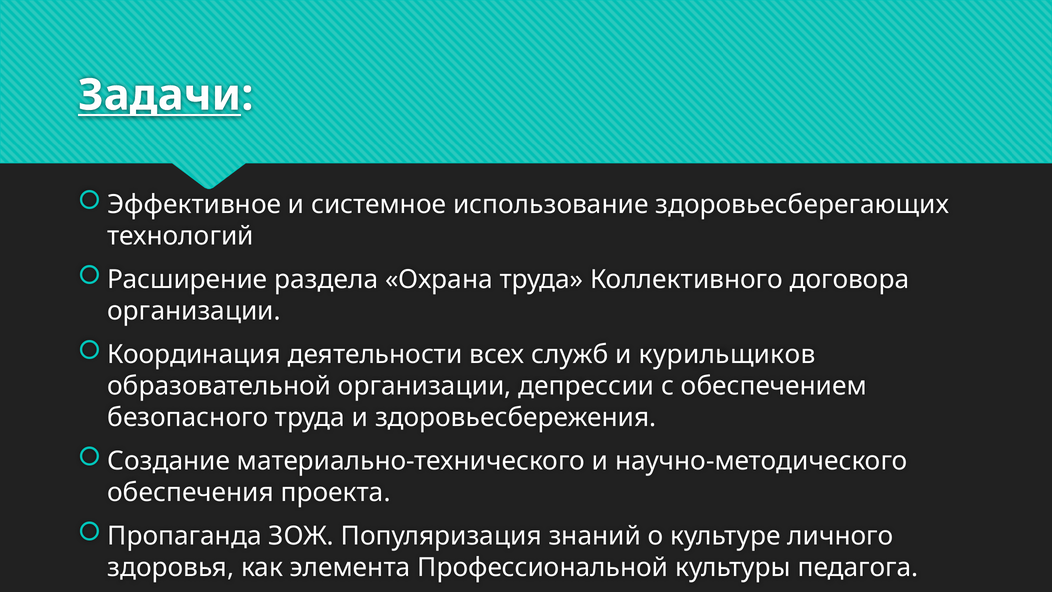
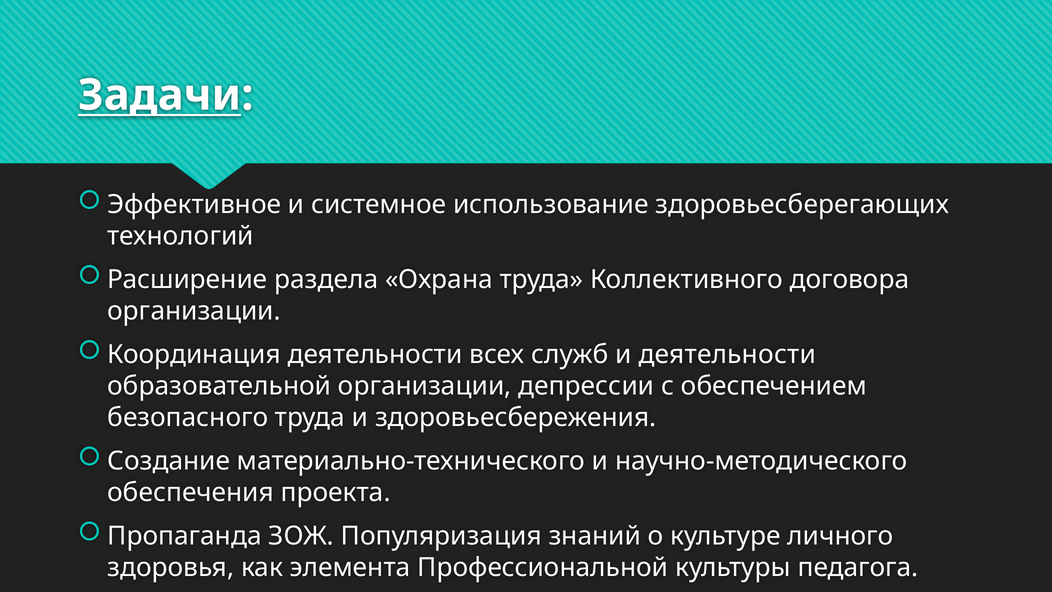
и курильщиков: курильщиков -> деятельности (727, 354)
